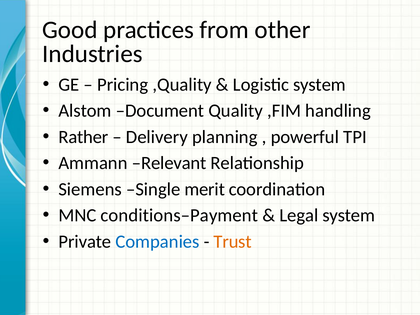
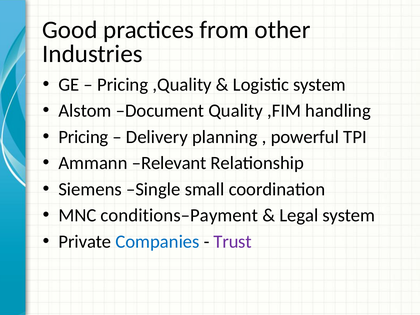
Rather: Rather -> Pricing (83, 137)
merit: merit -> small (205, 189)
Trust colour: orange -> purple (233, 242)
